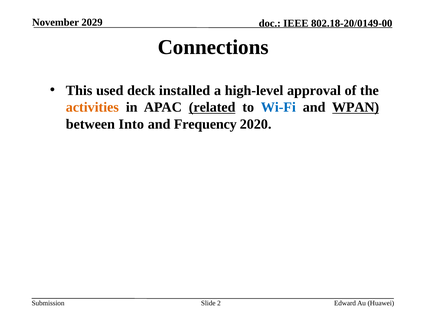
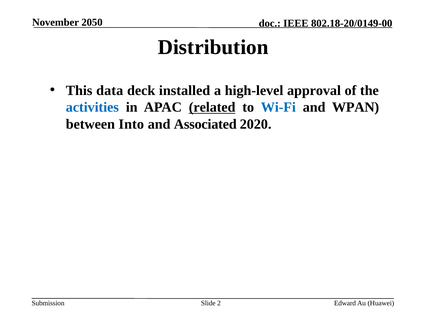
2029: 2029 -> 2050 (92, 22)
Connections: Connections -> Distribution (213, 47)
used: used -> data (110, 91)
activities colour: orange -> blue (92, 107)
WPAN underline: present -> none (356, 107)
Frequency: Frequency -> Associated (205, 124)
